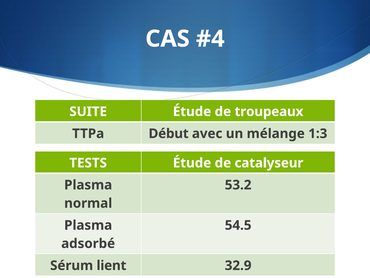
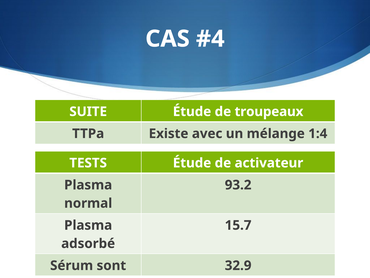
Début: Début -> Existe (169, 133)
1:3: 1:3 -> 1:4 (318, 133)
catalyseur: catalyseur -> activateur (269, 163)
53.2: 53.2 -> 93.2 (238, 185)
54.5: 54.5 -> 15.7 (238, 225)
lient: lient -> sont (111, 265)
